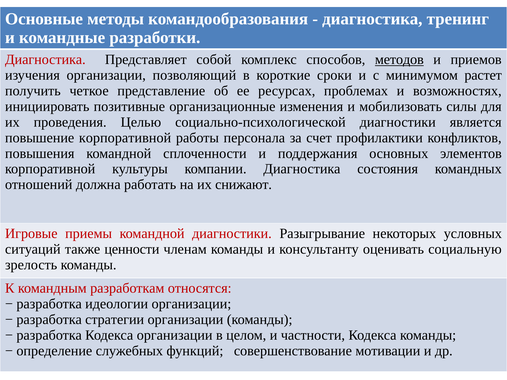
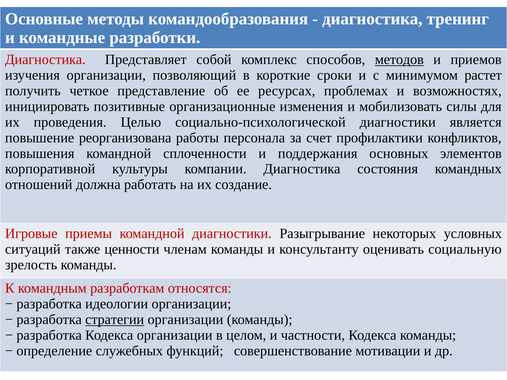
повышение корпоративной: корпоративной -> реорганизована (125, 138)
снижают: снижают -> создание (244, 185)
стратегии underline: none -> present (115, 320)
